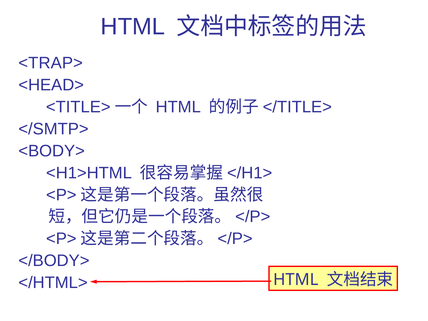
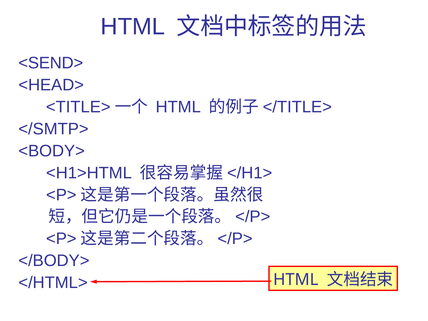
<TRAP>: <TRAP> -> <SEND> (51, 63)
